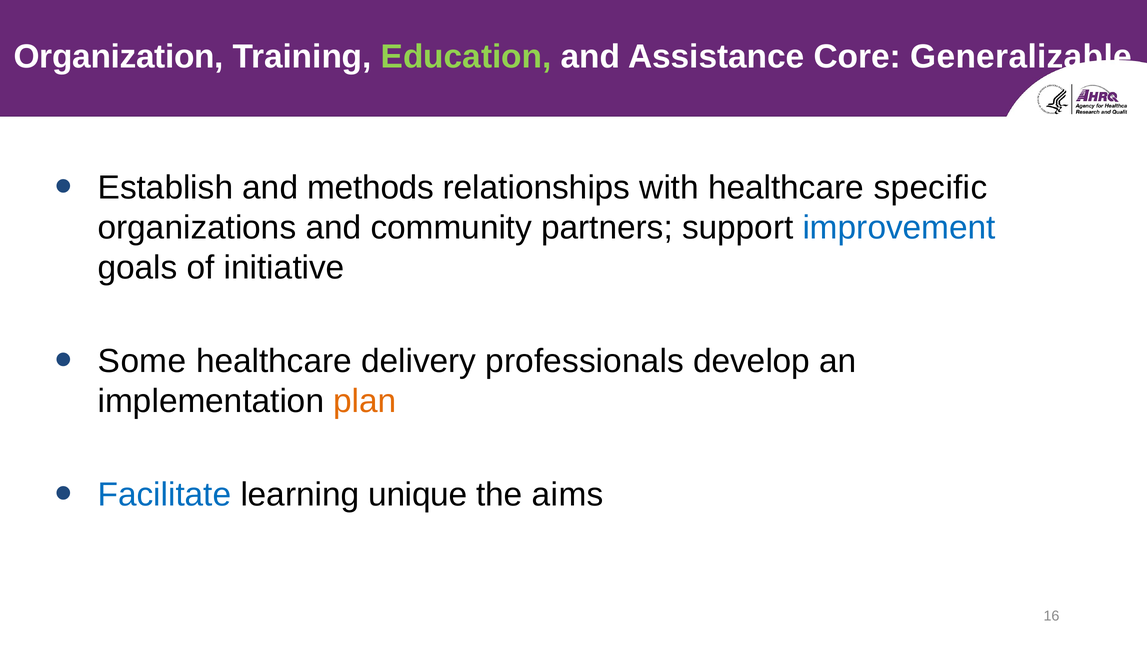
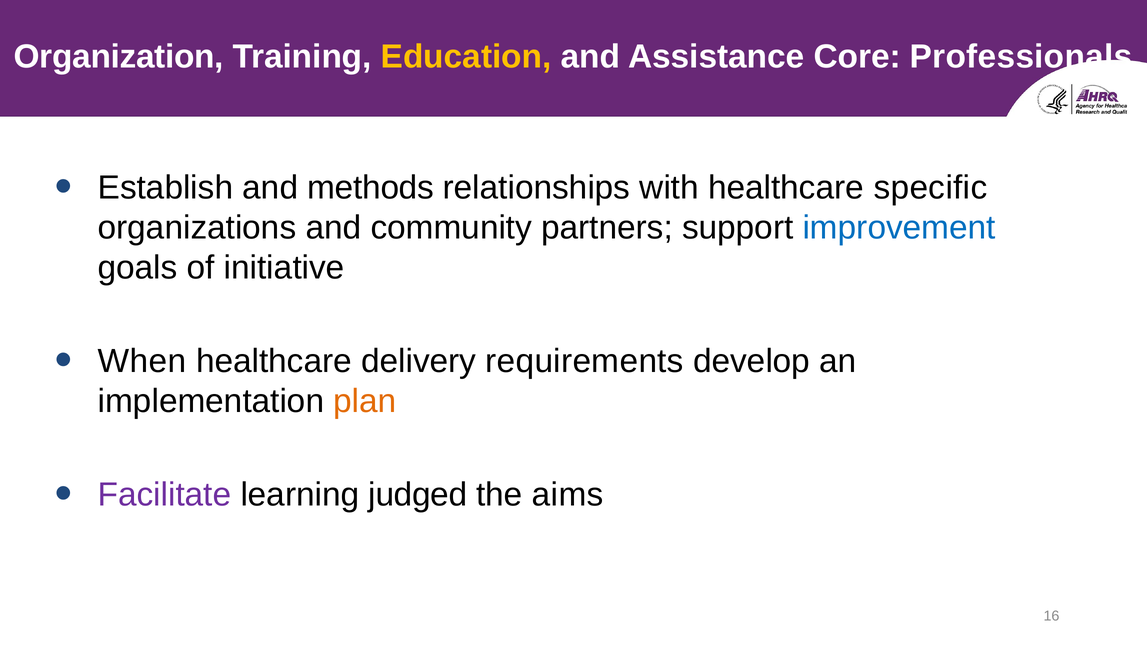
Education colour: light green -> yellow (466, 57)
Generalizable: Generalizable -> Professionals (1021, 57)
Some: Some -> When (142, 361)
professionals: professionals -> requirements (585, 361)
Facilitate colour: blue -> purple (165, 495)
unique: unique -> judged (418, 495)
